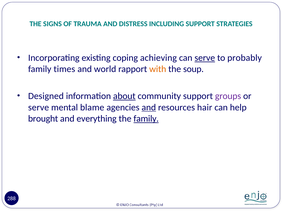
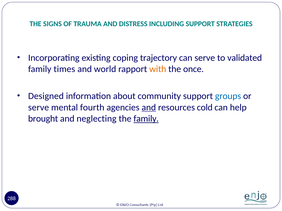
achieving: achieving -> trajectory (159, 58)
serve underline: present -> none (205, 58)
probably: probably -> validated (245, 58)
soup: soup -> once (193, 69)
about underline: present -> none (124, 96)
groups colour: purple -> blue (228, 96)
blame: blame -> fourth (92, 108)
hair: hair -> cold (205, 108)
everything: everything -> neglecting (97, 119)
